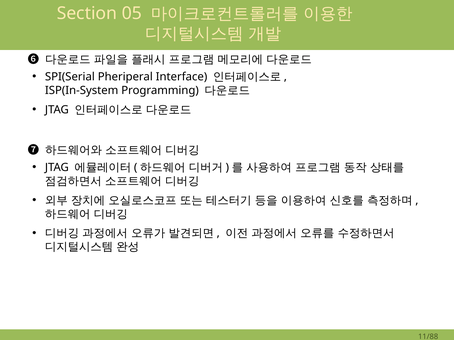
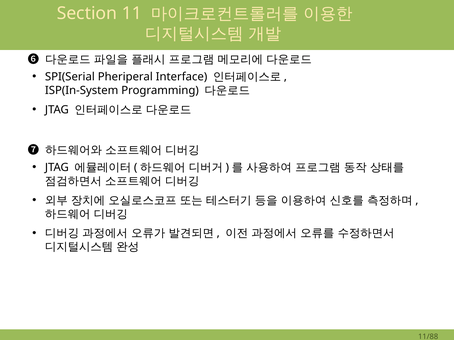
05: 05 -> 11 (132, 13)
